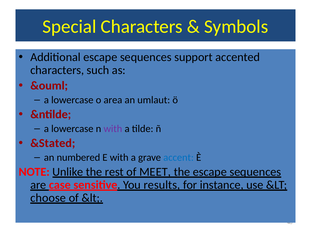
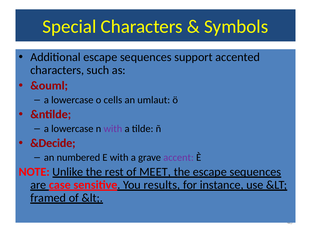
area: area -> cells (113, 100)
&Stated: &Stated -> &Decide (53, 143)
accent colour: blue -> purple (179, 158)
choose: choose -> framed (48, 198)
